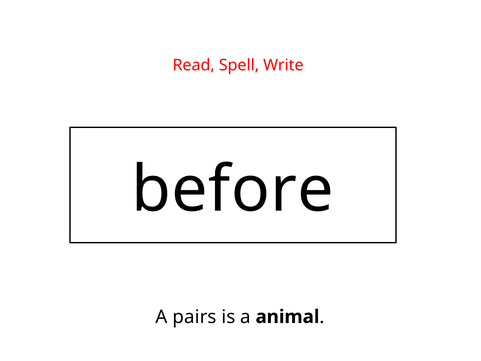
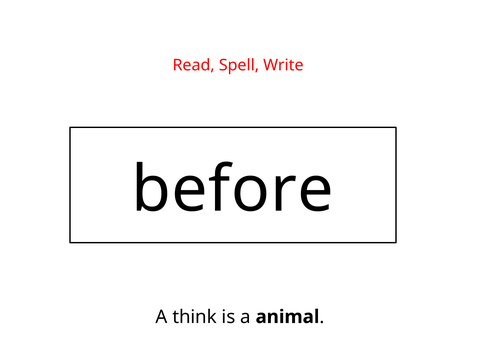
pairs: pairs -> think (195, 317)
